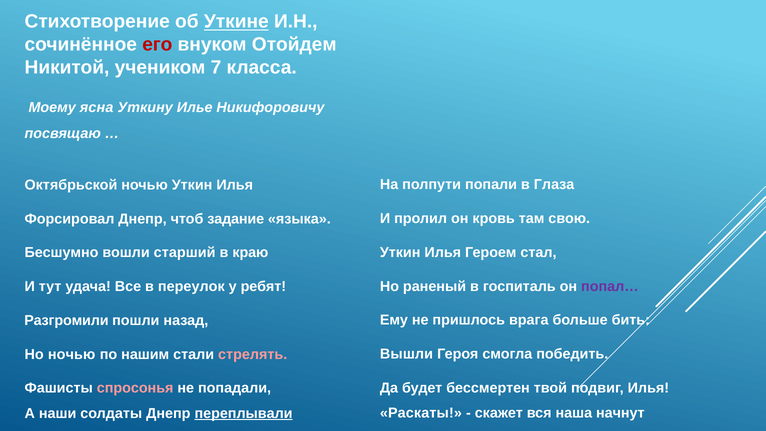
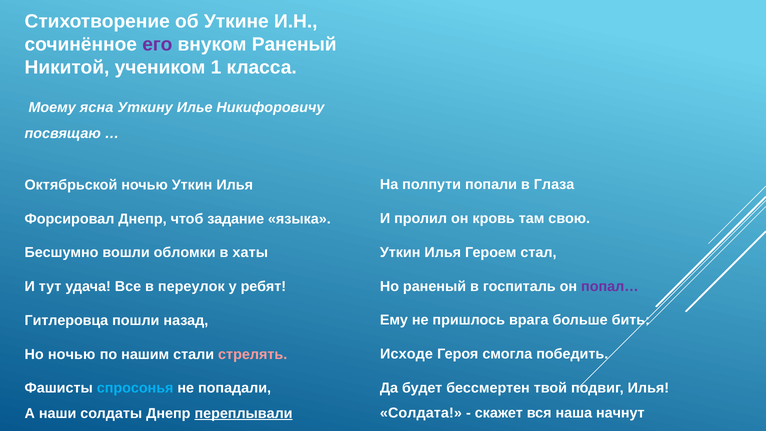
Уткине underline: present -> none (236, 22)
его colour: red -> purple (157, 45)
внуком Отойдем: Отойдем -> Раненый (294, 45)
7: 7 -> 1 (216, 68)
старший: старший -> обломки (185, 253)
краю: краю -> хаты (250, 253)
Разгромили: Разгромили -> Гитлеровца (66, 320)
Вышли: Вышли -> Исходе (407, 354)
спросонья colour: pink -> light blue (135, 388)
Раскаты: Раскаты -> Солдата (421, 413)
